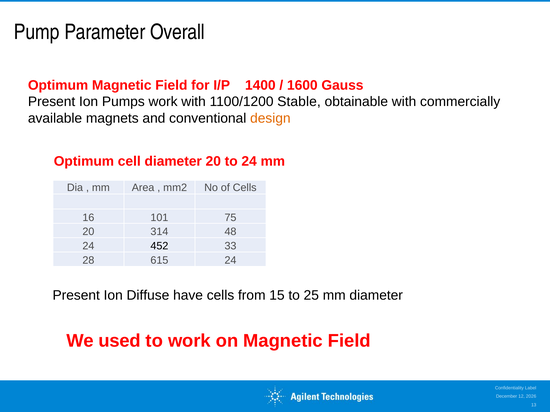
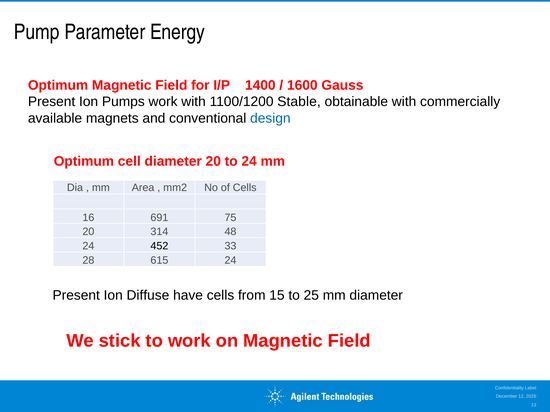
Overall: Overall -> Energy (177, 32)
design colour: orange -> blue (270, 118)
101: 101 -> 691 (159, 218)
used: used -> stick (120, 341)
